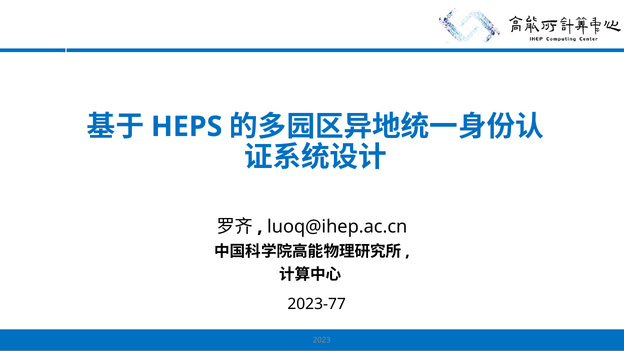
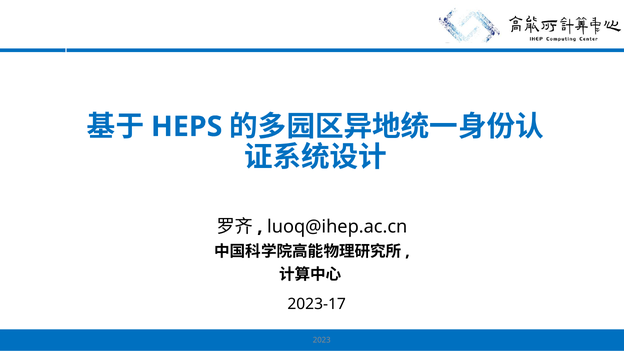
2023-77: 2023-77 -> 2023-17 (317, 304)
